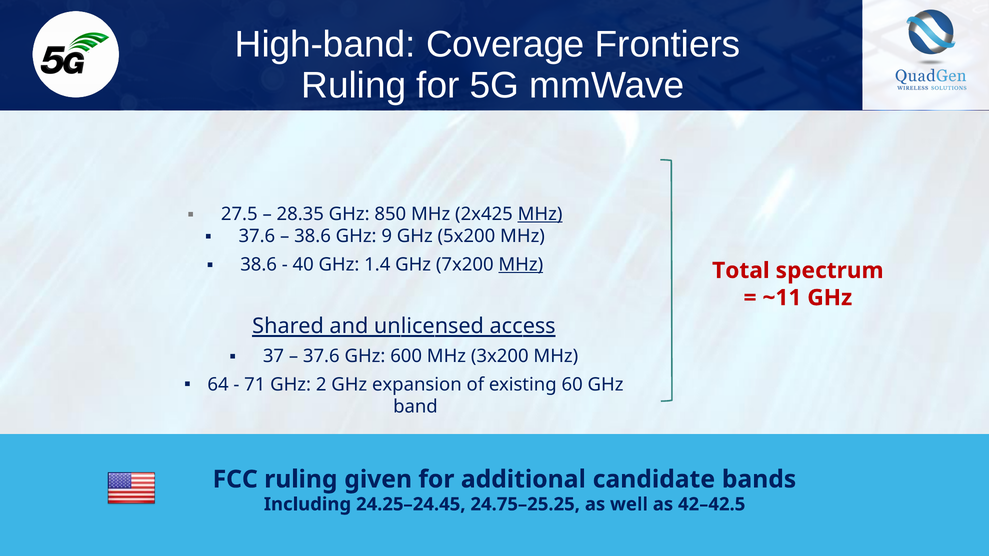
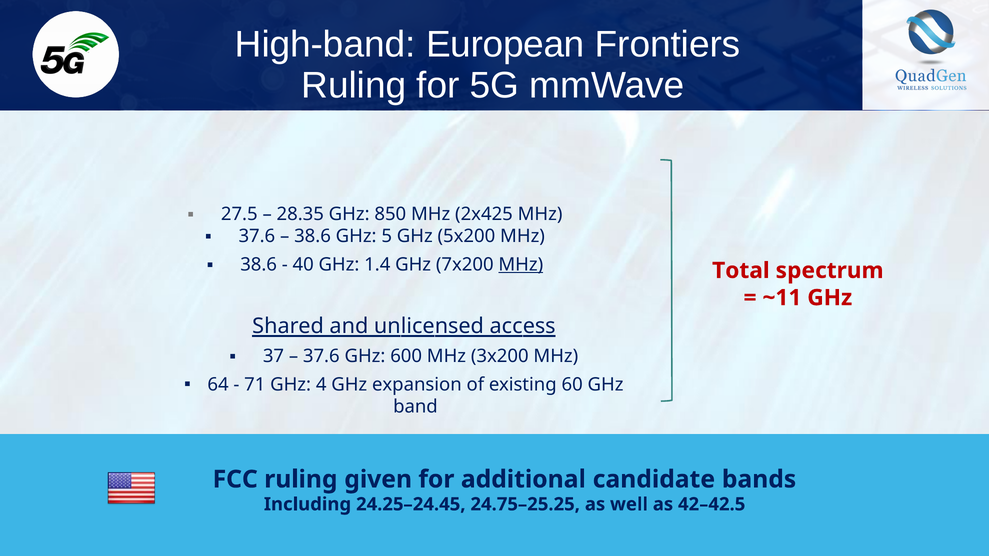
Coverage: Coverage -> European (505, 44)
MHz underline: present -> none (540, 214)
9: 9 -> 5 (387, 236)
2: 2 -> 4 (321, 385)
